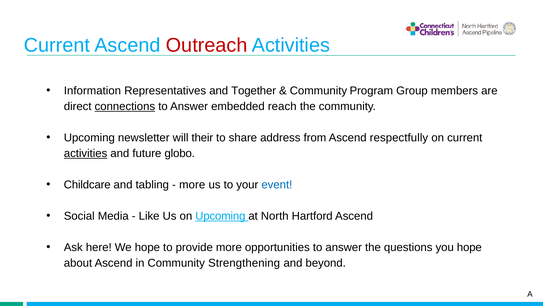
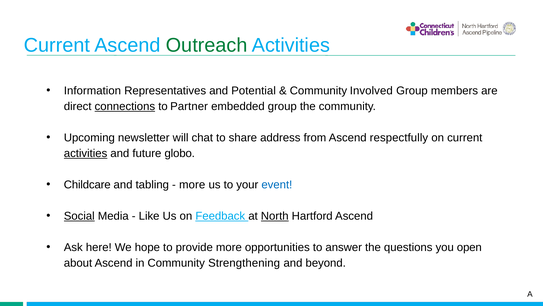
Outreach colour: red -> green (207, 45)
Together: Together -> Potential (254, 91)
Program: Program -> Involved (371, 91)
Answer: Answer -> Partner (189, 106)
embedded reach: reach -> group (282, 106)
their: their -> chat (202, 138)
Social underline: none -> present (79, 216)
on Upcoming: Upcoming -> Feedback (220, 216)
North underline: none -> present (275, 216)
you hope: hope -> open (469, 247)
